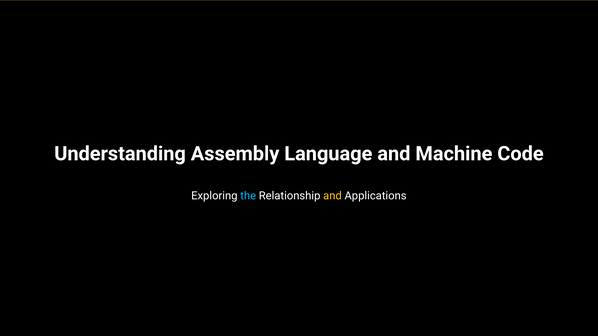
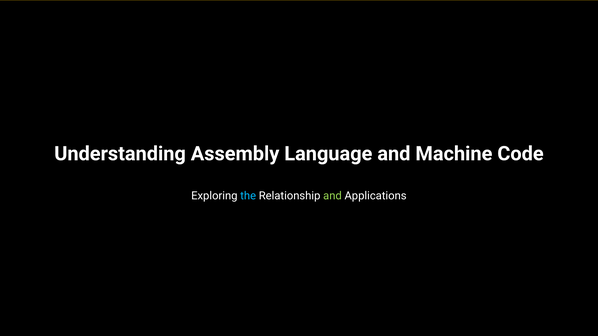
and colour: yellow -> light green (332, 196)
